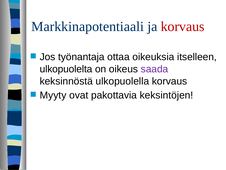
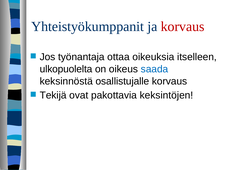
Markkinapotentiaali: Markkinapotentiaali -> Yhteistyökumppanit (88, 26)
saada colour: purple -> blue (155, 69)
ulkopuolella: ulkopuolella -> osallistujalle (122, 81)
Myyty: Myyty -> Tekijä (53, 95)
